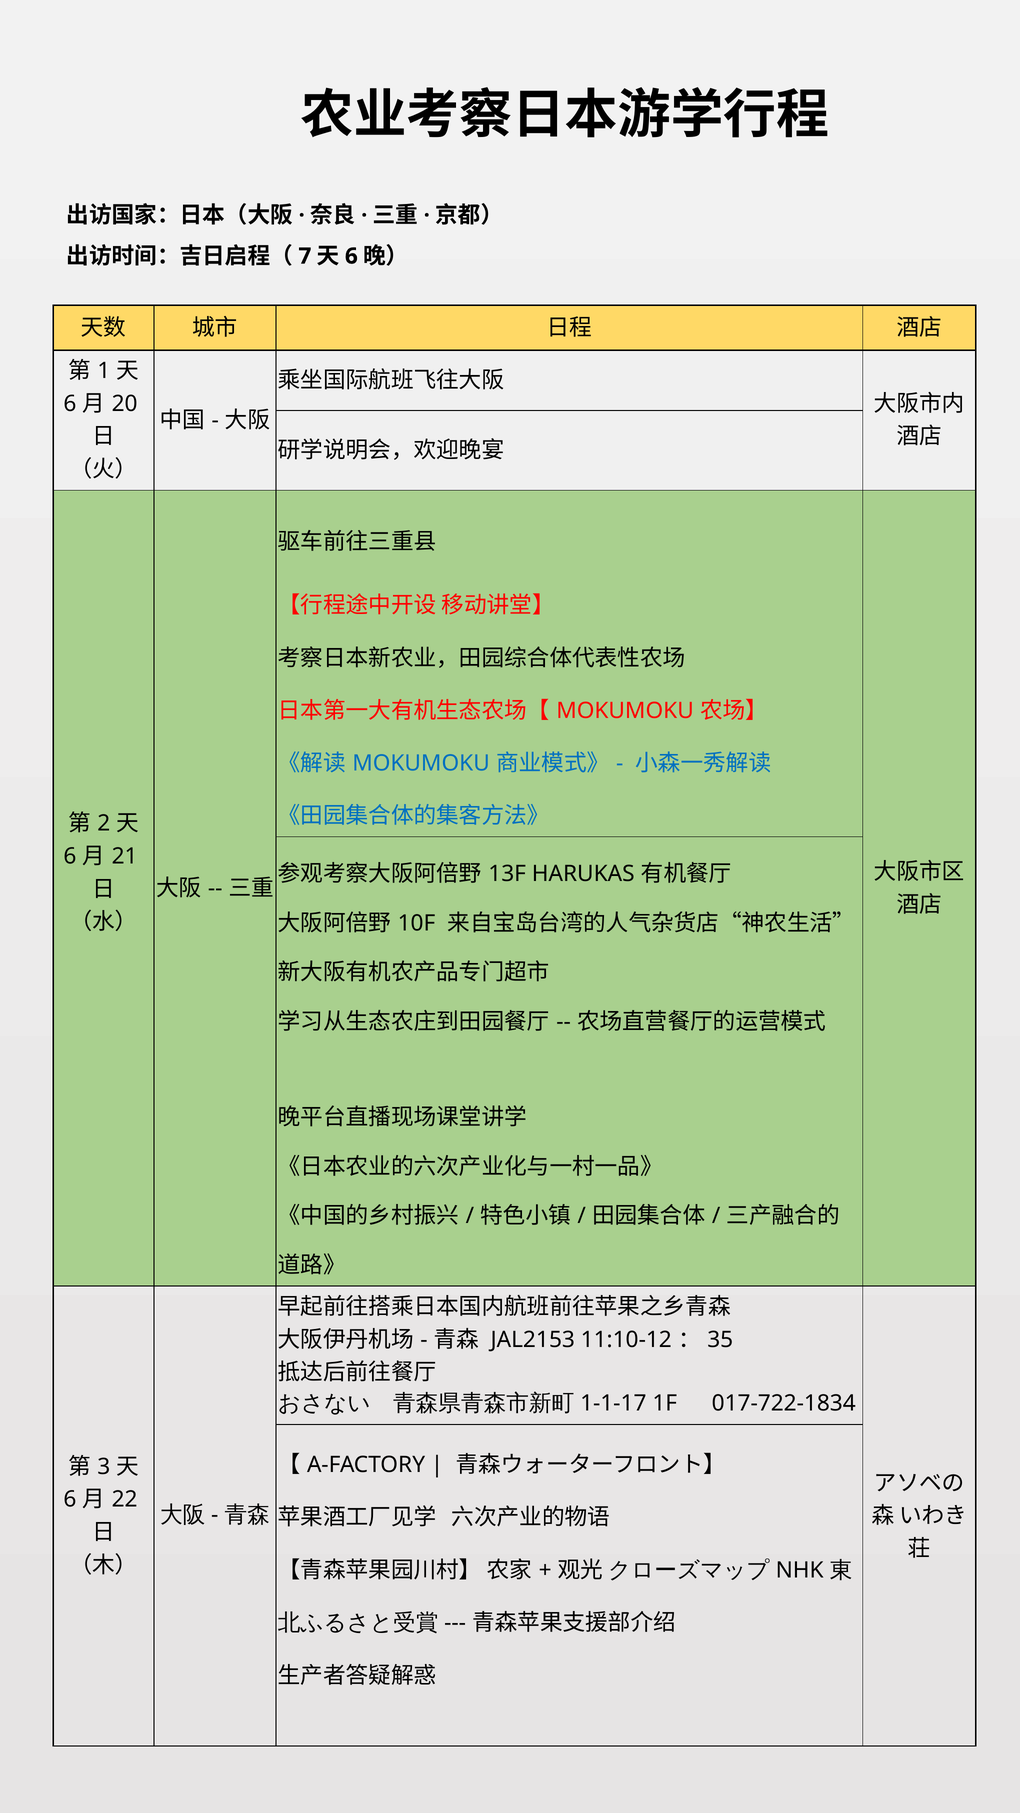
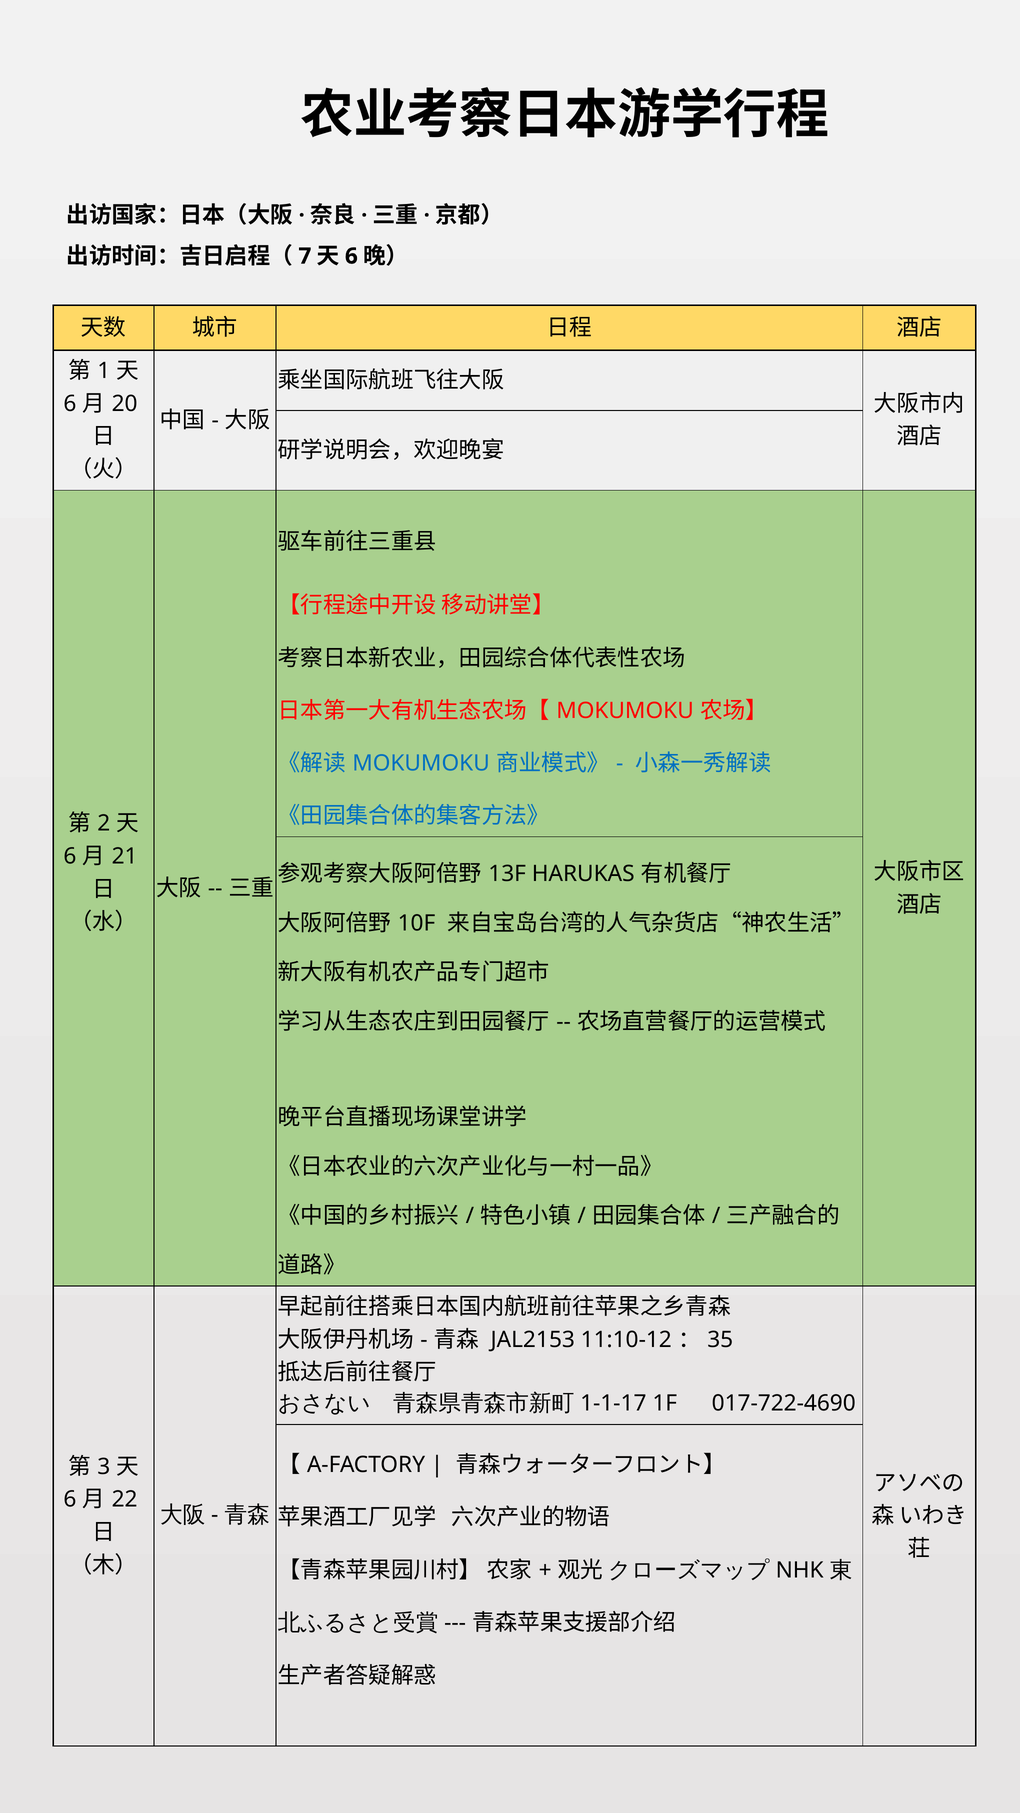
017-722-1834: 017-722-1834 -> 017-722-4690 (784, 1404)
